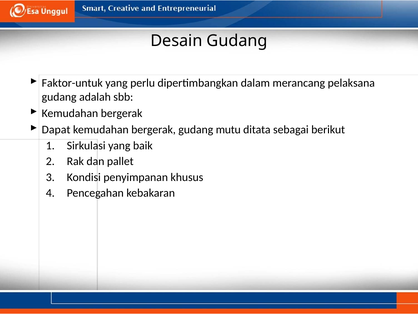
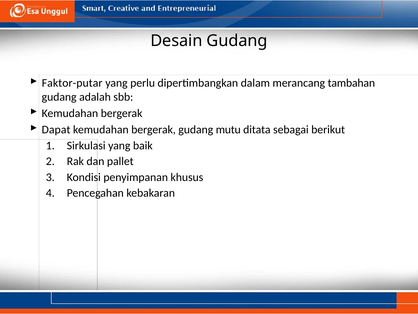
Faktor-untuk: Faktor-untuk -> Faktor-putar (72, 83)
pelaksana: pelaksana -> tambahan (351, 83)
